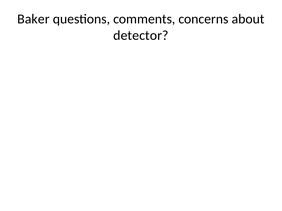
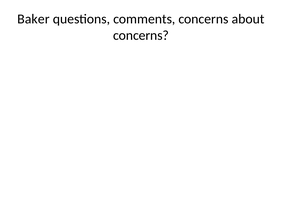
detector: detector -> concerns (141, 36)
